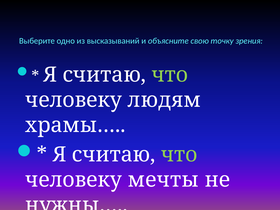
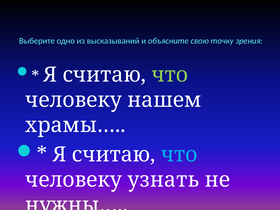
людям: людям -> нашем (164, 100)
что colour: light green -> light blue (179, 155)
мечты: мечты -> узнать (163, 180)
